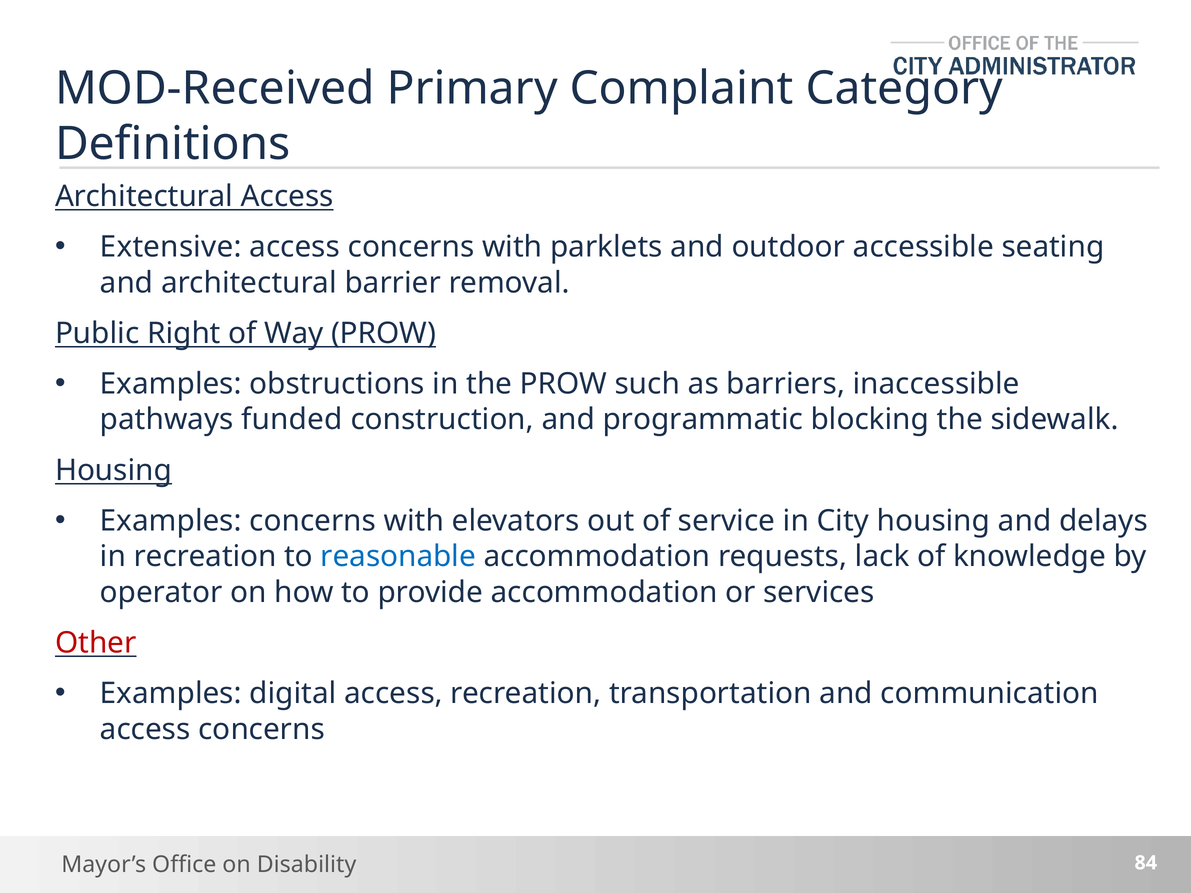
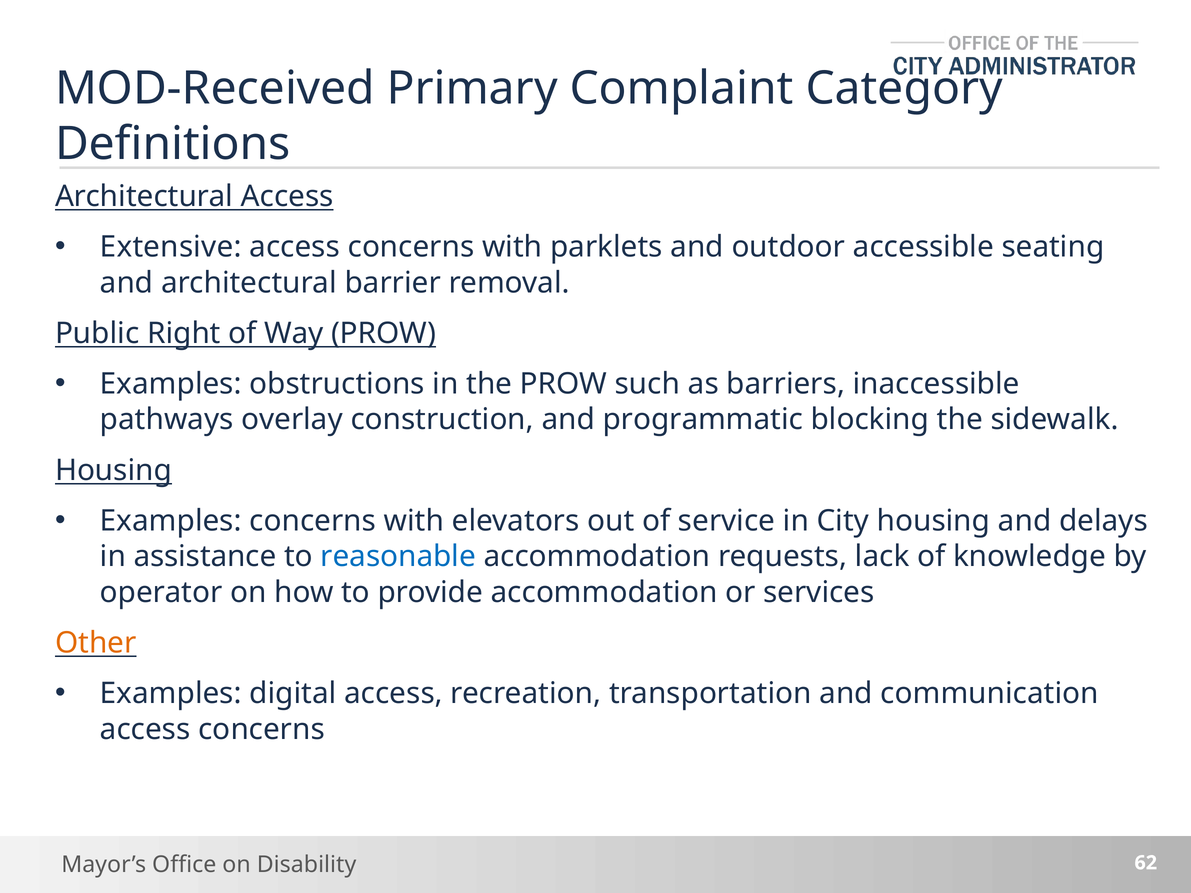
funded: funded -> overlay (292, 420)
in recreation: recreation -> assistance (205, 557)
Other colour: red -> orange (96, 643)
84: 84 -> 62 (1146, 863)
